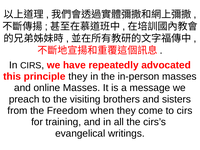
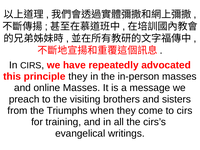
Freedom: Freedom -> Triumphs (67, 111)
